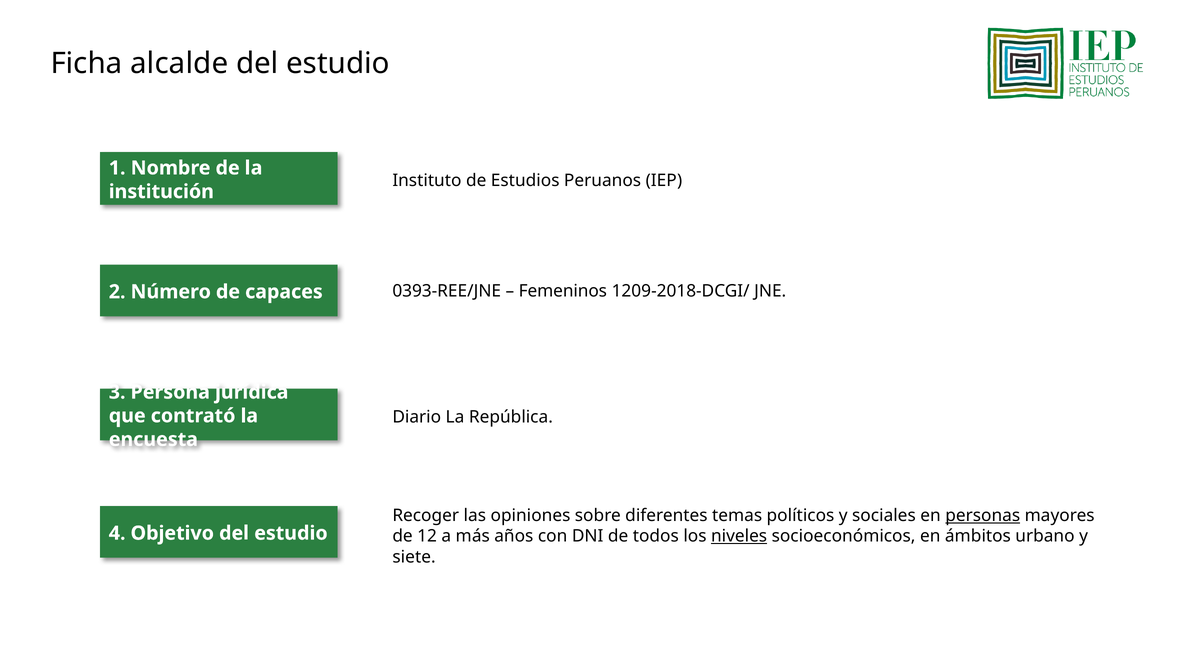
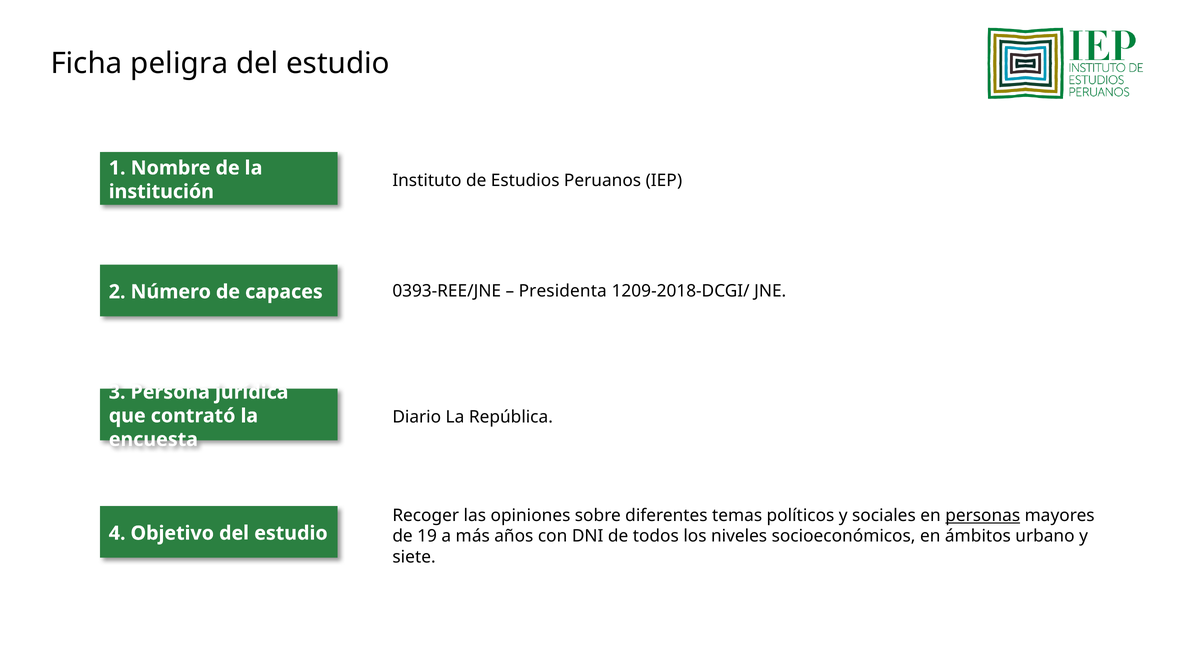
alcalde: alcalde -> peligra (179, 63)
Femeninos: Femeninos -> Presidenta (563, 291)
12: 12 -> 19 (427, 536)
niveles underline: present -> none (739, 536)
